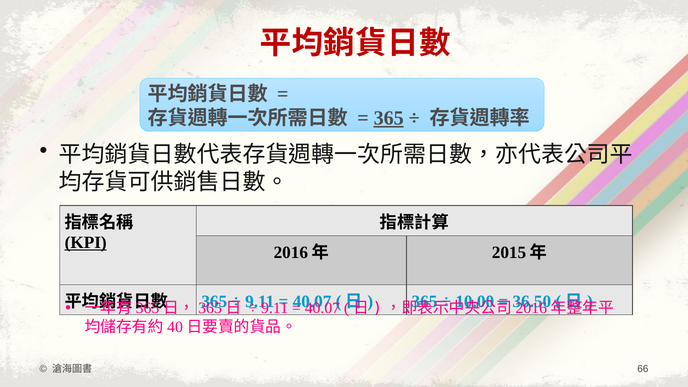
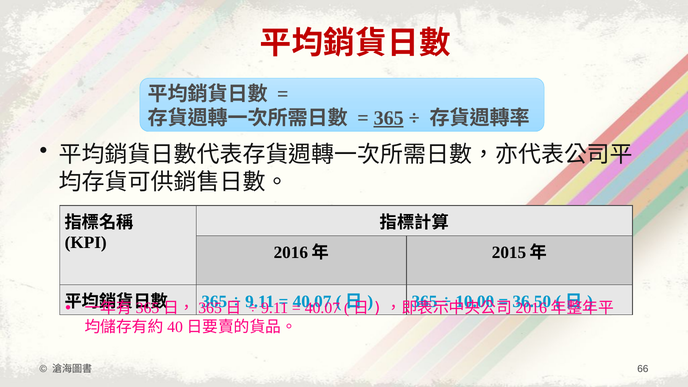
KPI underline: present -> none (86, 243)
